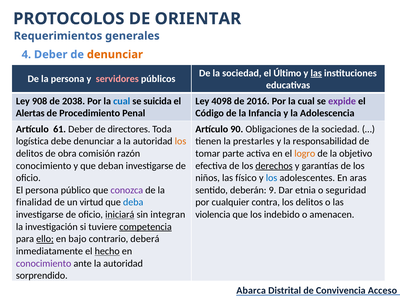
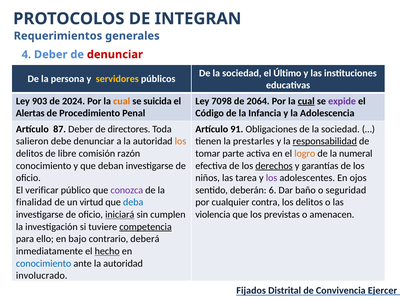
ORIENTAR: ORIENTAR -> INTEGRAN (198, 19)
denunciar colour: orange -> red (115, 55)
las underline: present -> none (316, 73)
servidores colour: pink -> yellow (117, 79)
908: 908 -> 903 (40, 101)
2038: 2038 -> 2024 (74, 101)
cual colour: blue -> orange (122, 101)
4098: 4098 -> 7098 (222, 101)
2016: 2016 -> 2064 (258, 101)
cual underline: none -> present (306, 101)
61: 61 -> 87 (60, 129)
90: 90 -> 91 (237, 129)
logística: logística -> salieron (32, 141)
responsabilidad underline: none -> present (325, 141)
obra: obra -> libre (67, 154)
objetivo: objetivo -> numeral (356, 154)
físico: físico -> tarea (246, 178)
los colour: blue -> purple (272, 178)
aras: aras -> ojos (358, 178)
El persona: persona -> verificar (42, 190)
9: 9 -> 6 (272, 190)
etnia: etnia -> baño (305, 190)
integran: integran -> cumplen (168, 215)
indebido: indebido -> previstas (282, 215)
ello underline: present -> none (45, 239)
conocimiento colour: purple -> blue (44, 263)
sorprendido: sorprendido -> involucrado (42, 276)
Abarca: Abarca -> Fijados (251, 291)
Acceso: Acceso -> Ejercer (382, 291)
